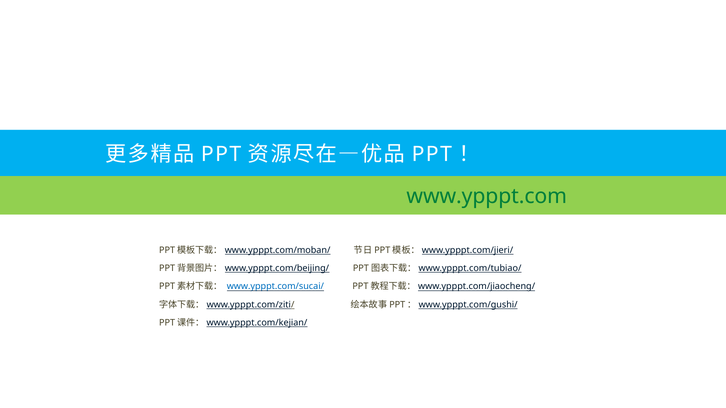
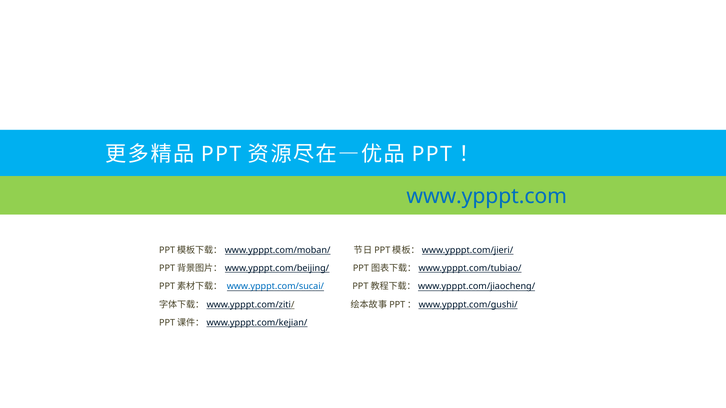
www.ypppt.com colour: green -> blue (487, 197)
